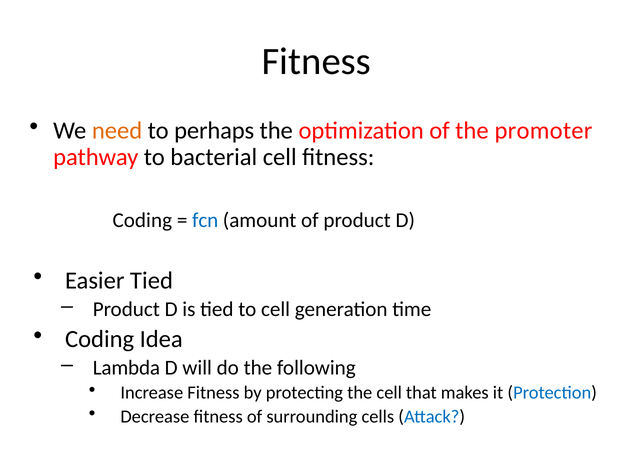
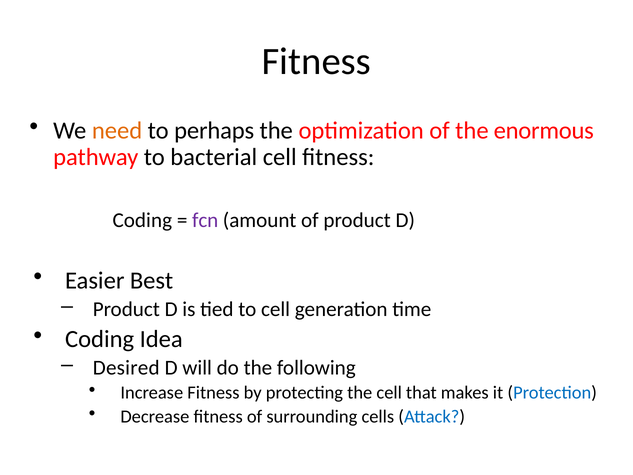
promoter: promoter -> enormous (544, 130)
fcn colour: blue -> purple (205, 220)
Easier Tied: Tied -> Best (152, 280)
Lambda: Lambda -> Desired (126, 368)
